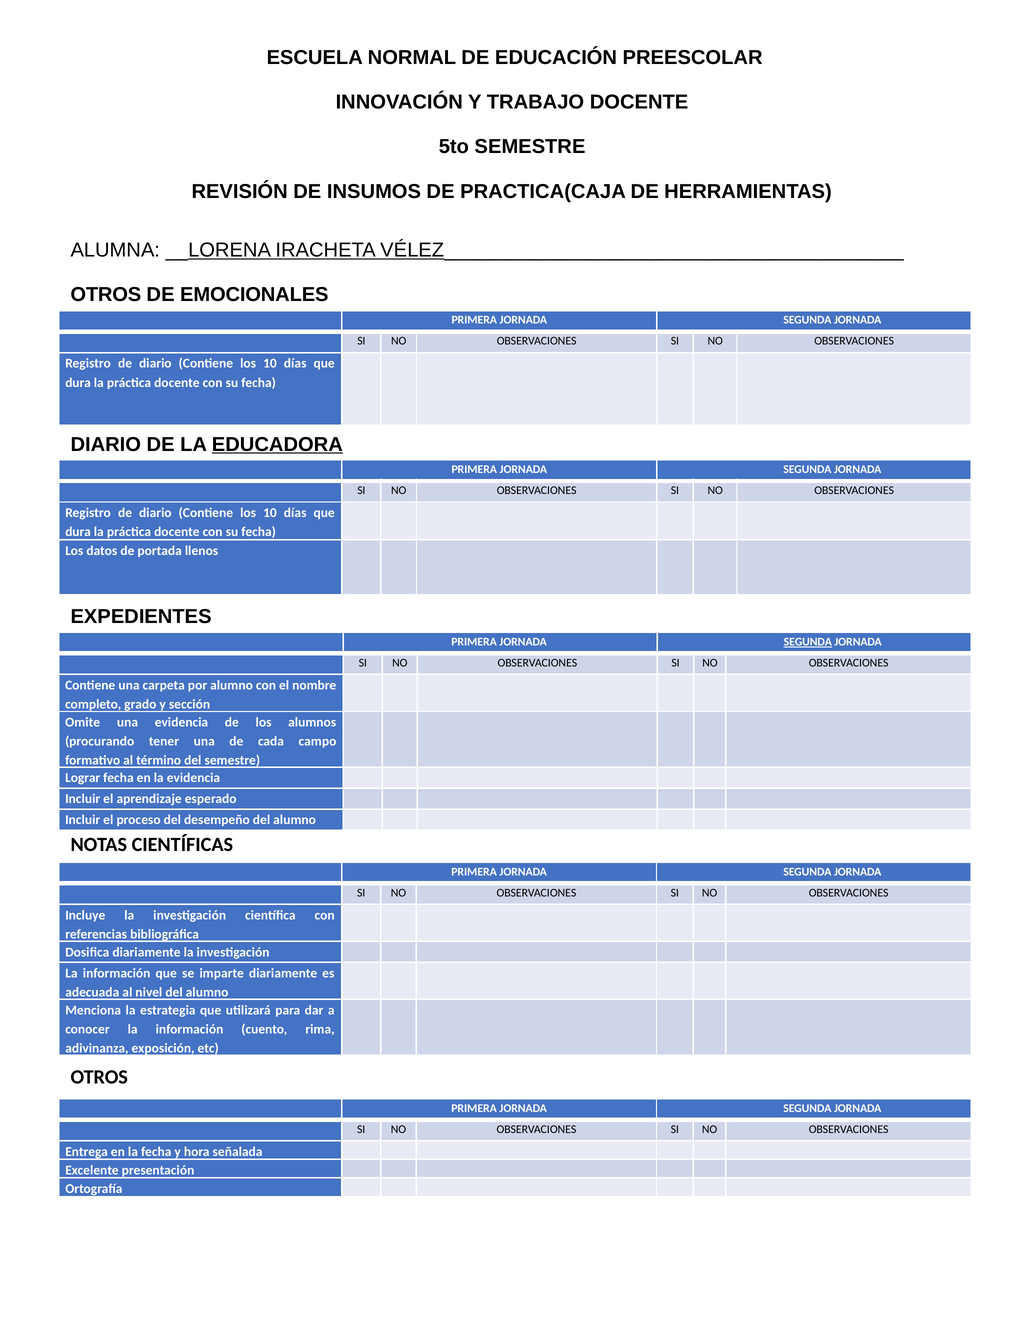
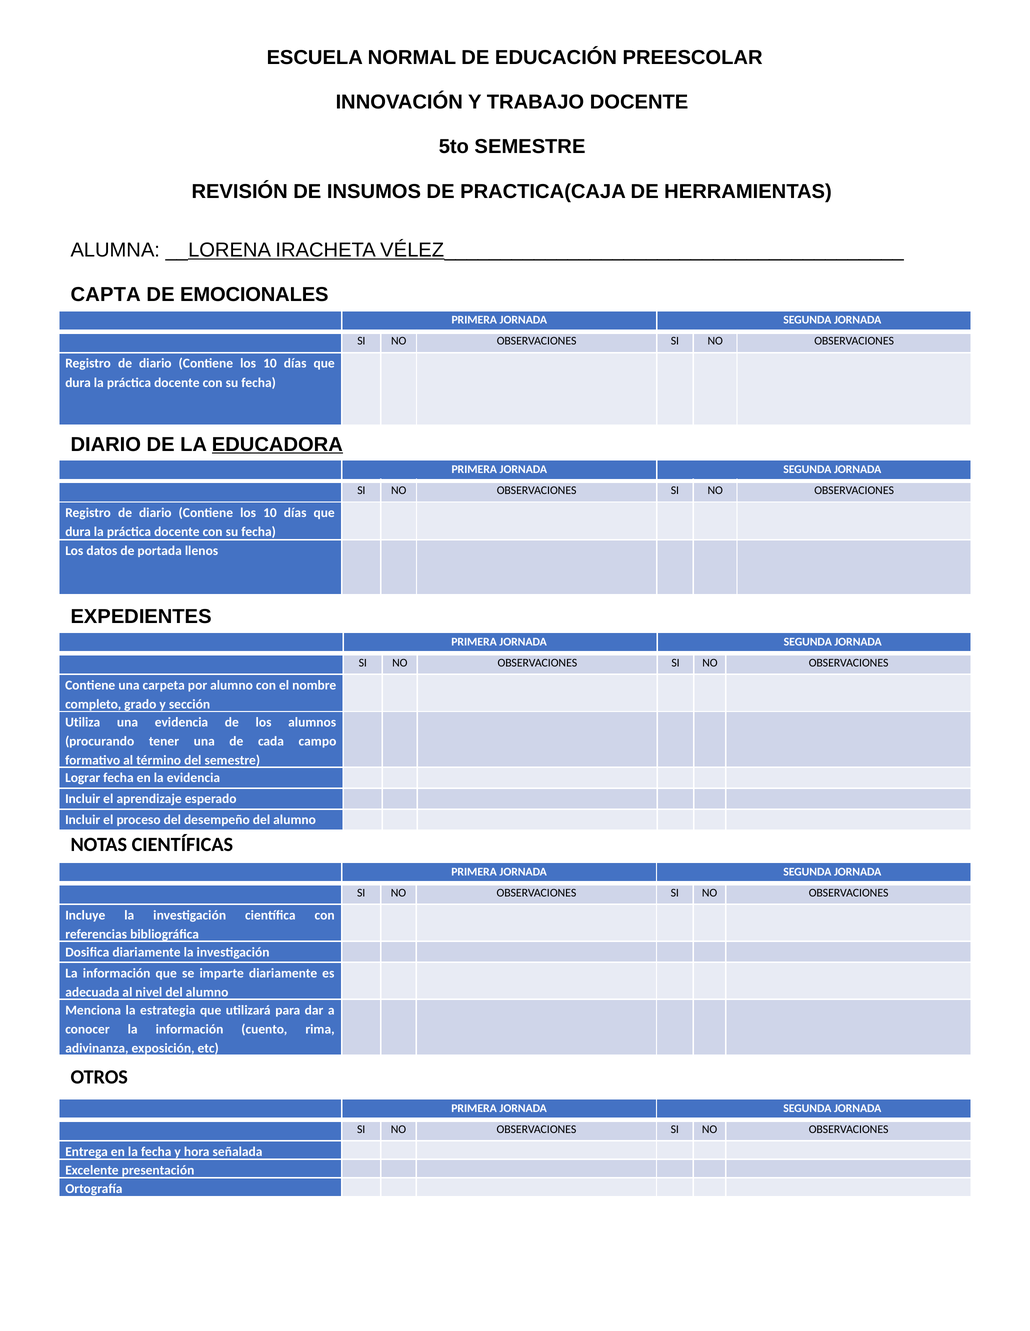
OTROS: OTROS -> CAPTA (106, 295)
SEGUNDA underline: present -> none (808, 642)
Omite: Omite -> Utiliza (83, 722)
